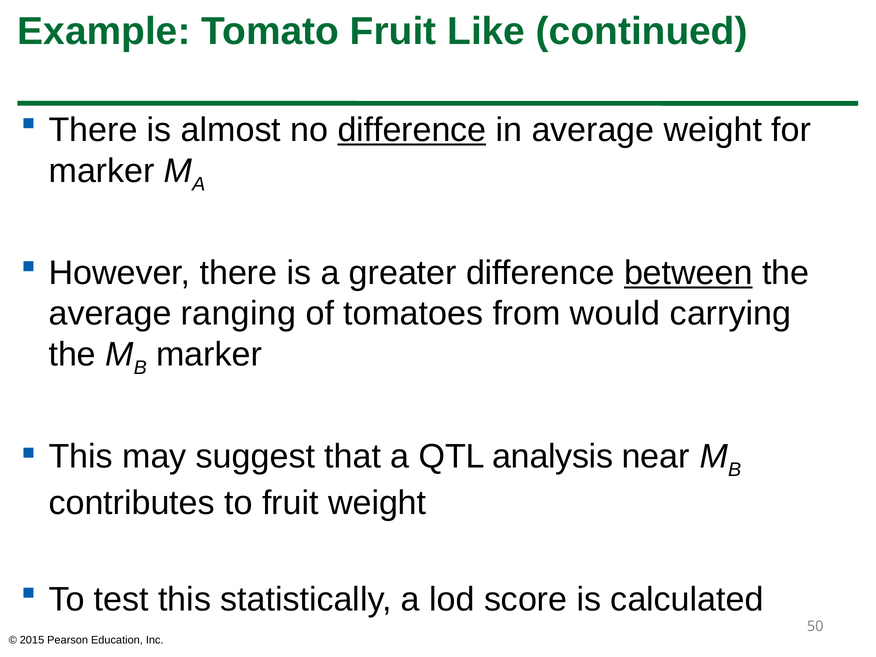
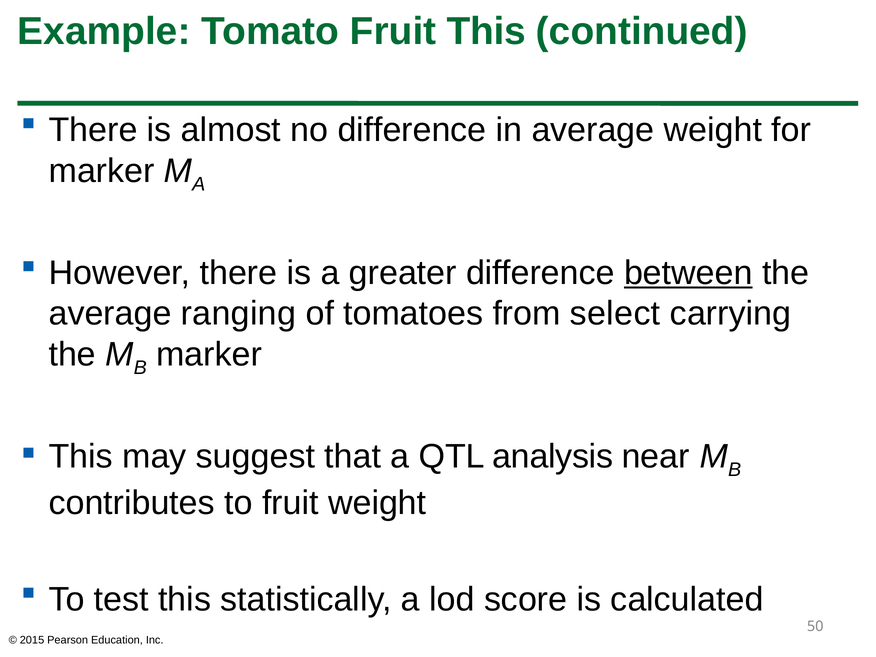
Fruit Like: Like -> This (486, 31)
difference underline: present -> none (412, 130)
would: would -> select (615, 314)
